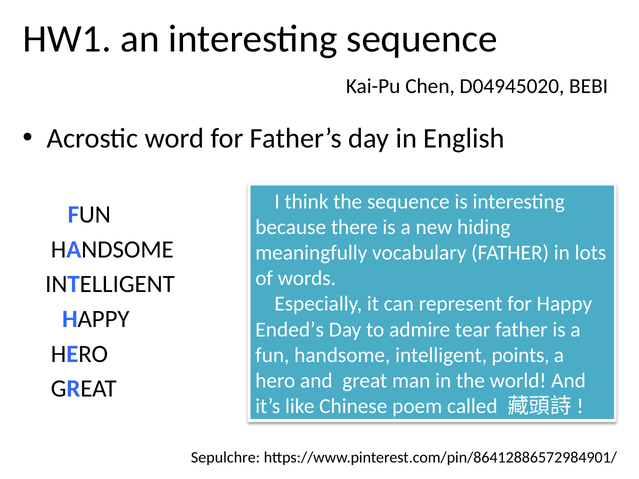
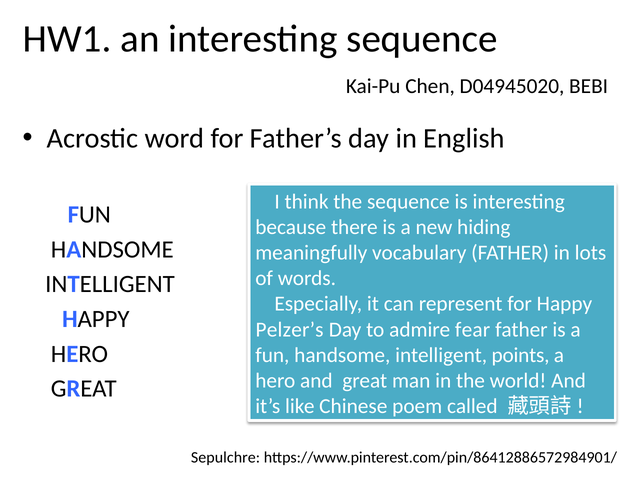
Ended’s: Ended’s -> Pelzer’s (290, 330)
tear: tear -> fear (473, 330)
